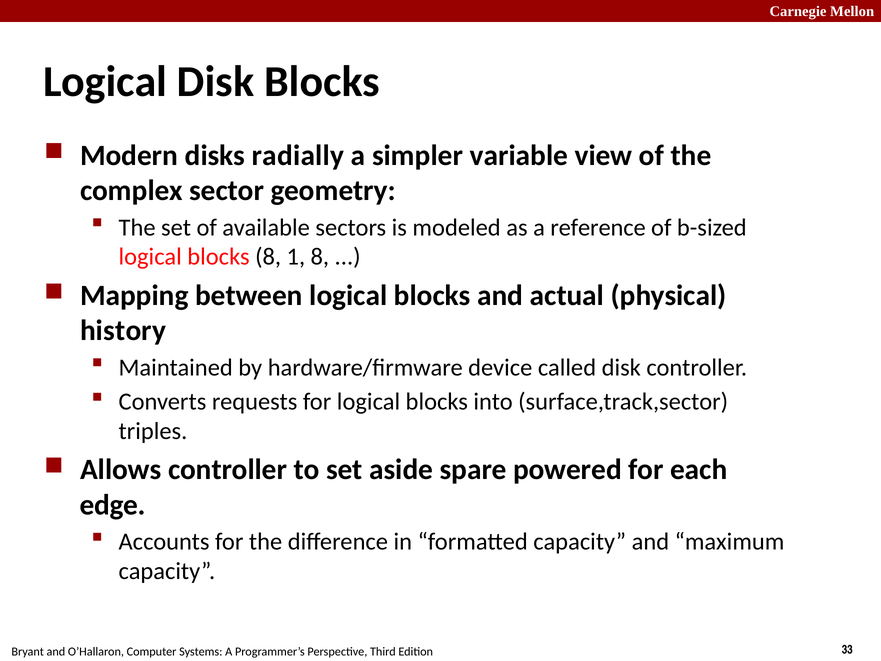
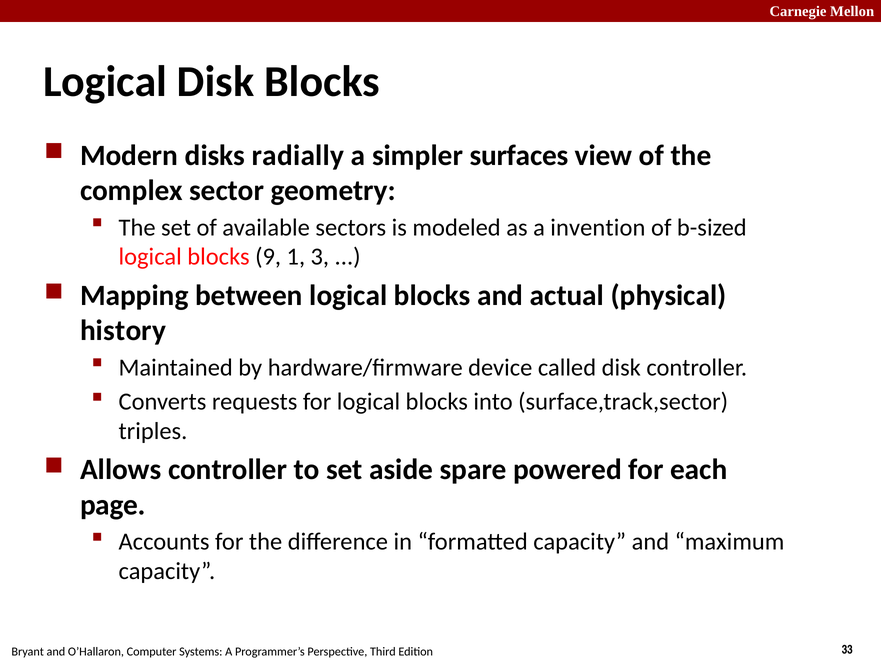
variable: variable -> surfaces (519, 155)
reference: reference -> invention (598, 227)
blocks 8: 8 -> 9 (268, 257)
1 8: 8 -> 3 (320, 257)
edge: edge -> page (113, 505)
